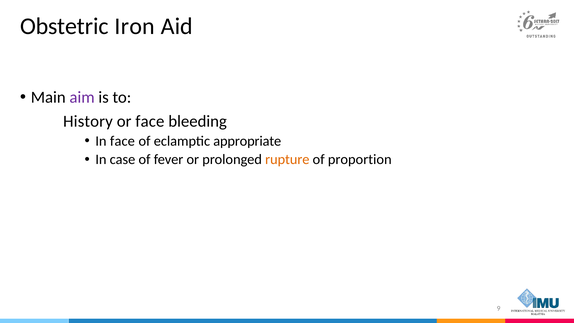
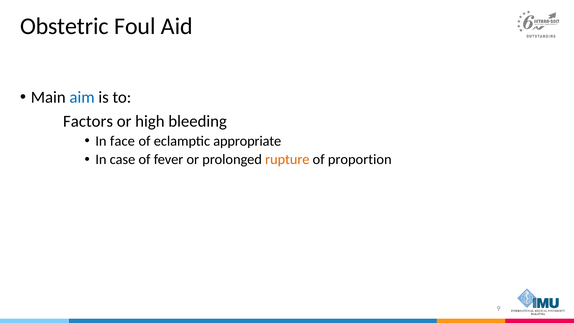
Iron: Iron -> Foul (135, 26)
aim colour: purple -> blue (82, 97)
History: History -> Factors (88, 121)
or face: face -> high (150, 121)
